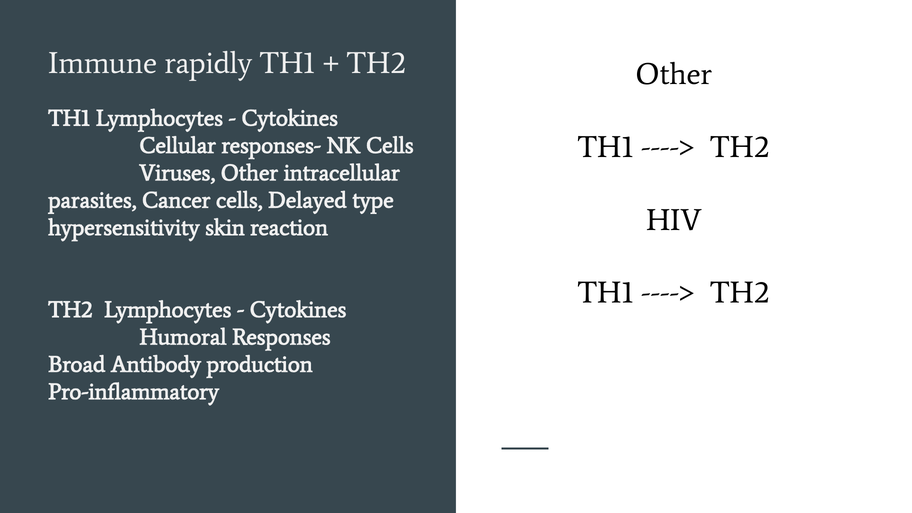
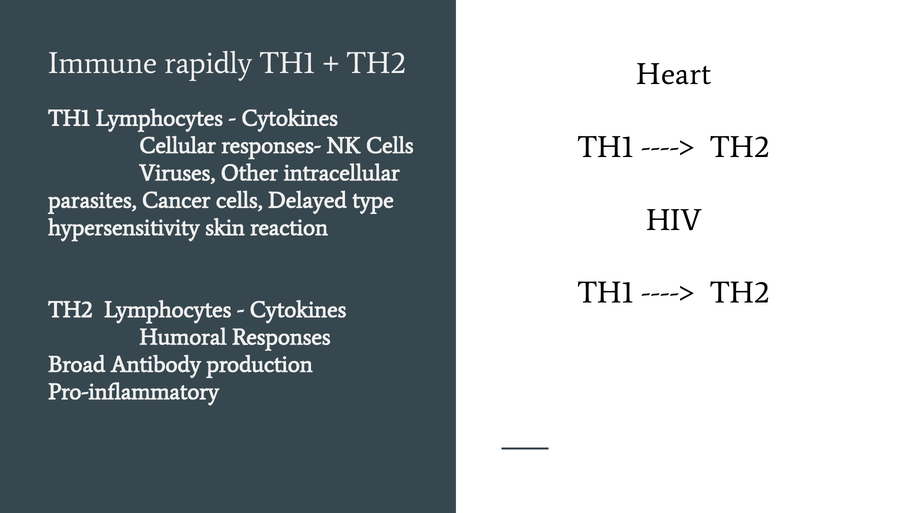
Other: Other -> Heart (674, 74)
